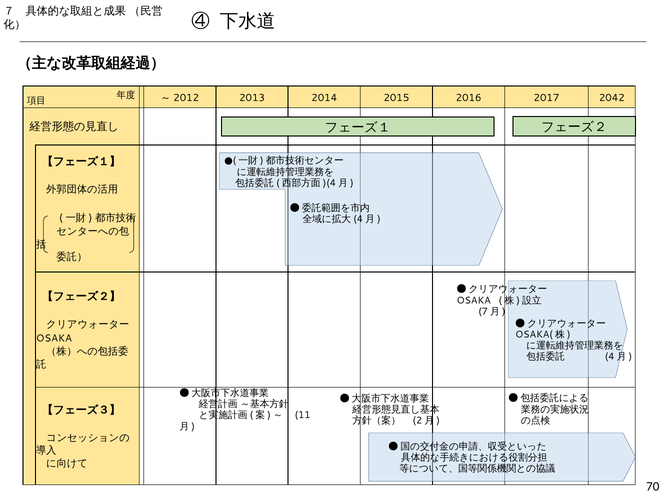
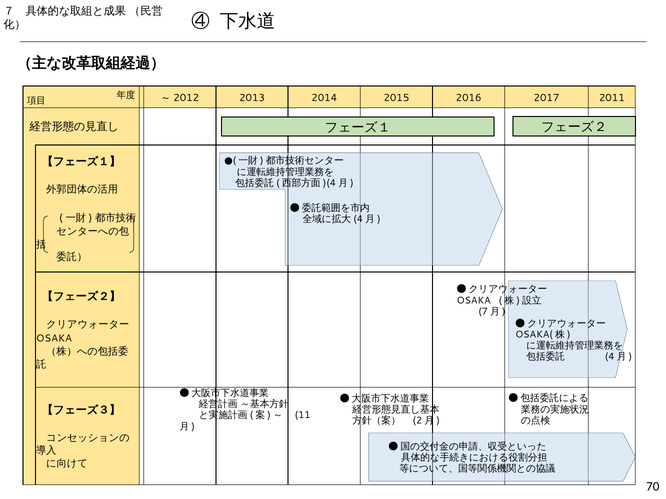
2042: 2042 -> 2011 (612, 98)
